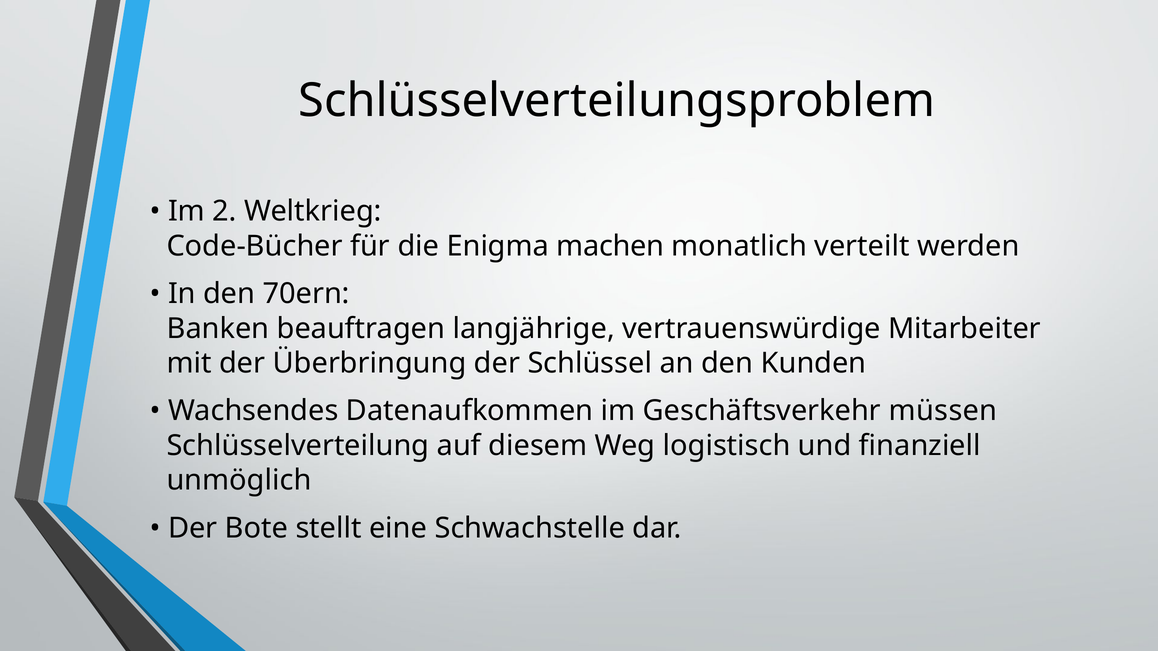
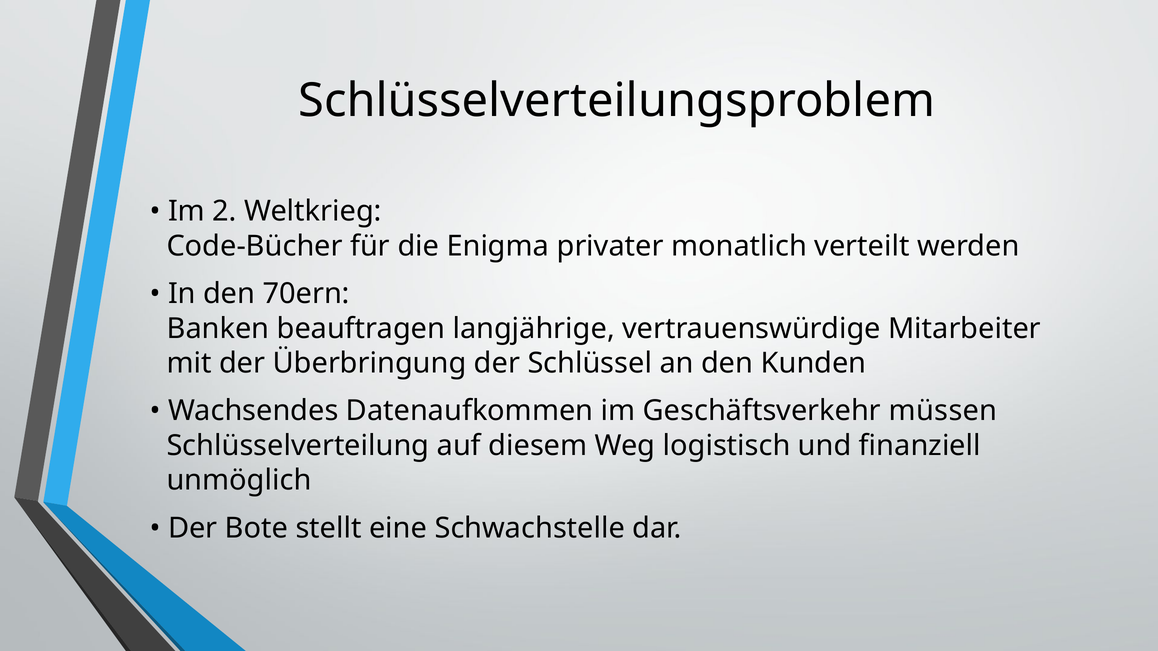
machen: machen -> privater (610, 246)
